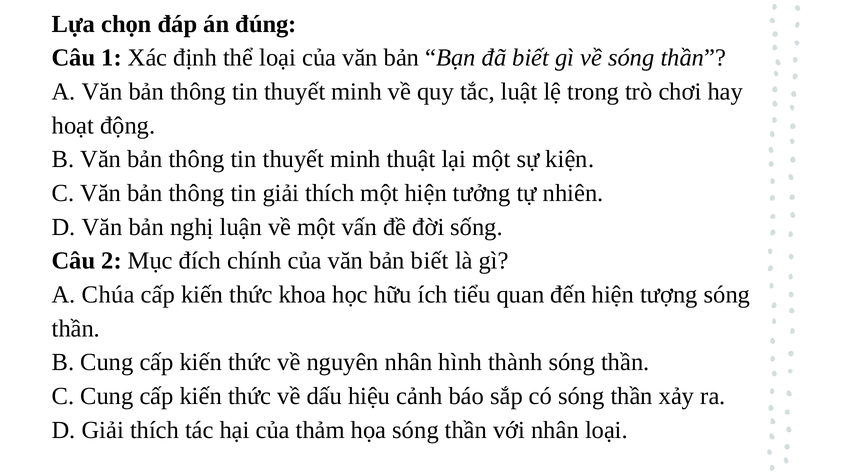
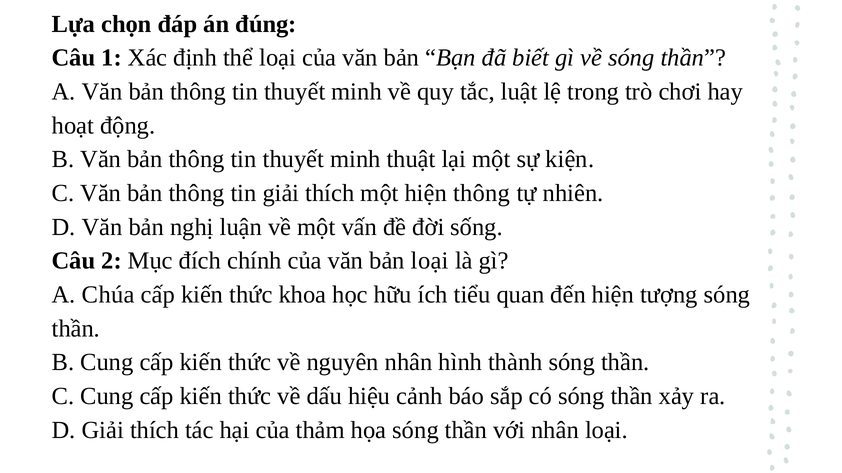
hiện tưởng: tưởng -> thông (482, 193)
bản biết: biết -> loại (430, 261)
